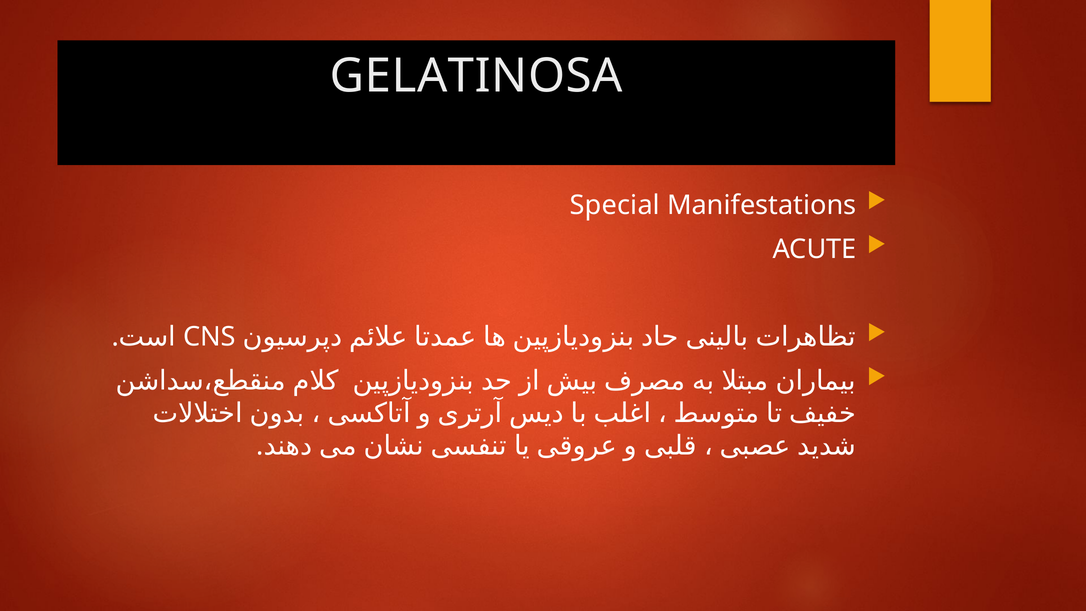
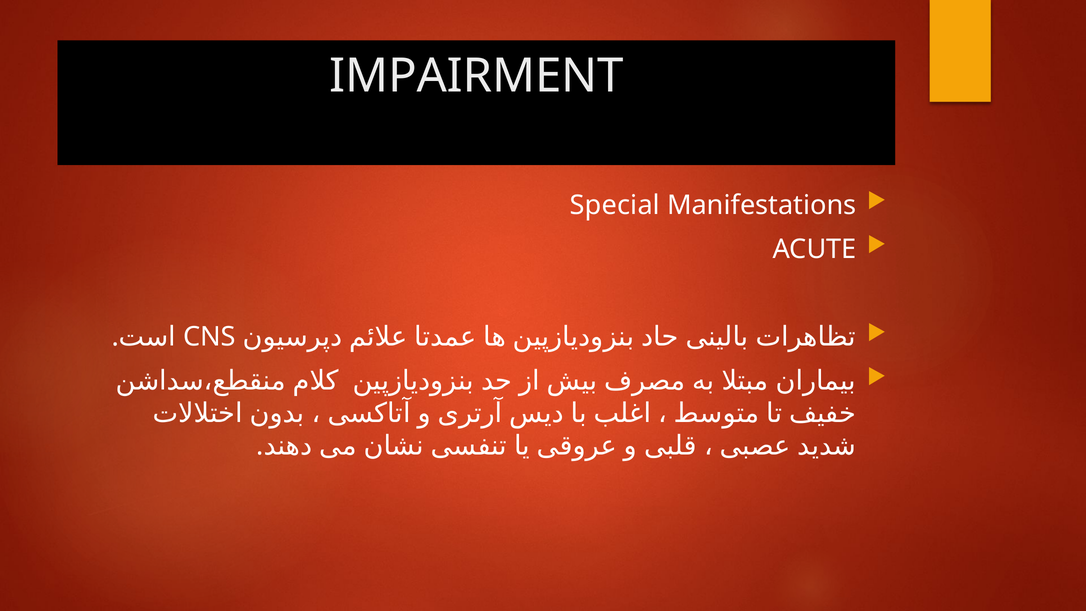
GELATINOSA: GELATINOSA -> IMPAIRMENT (477, 76)
